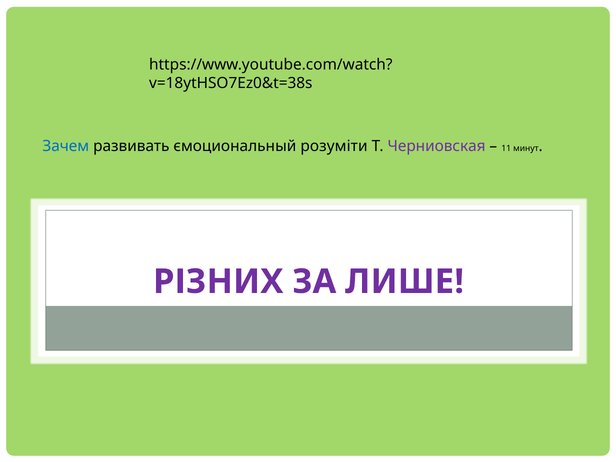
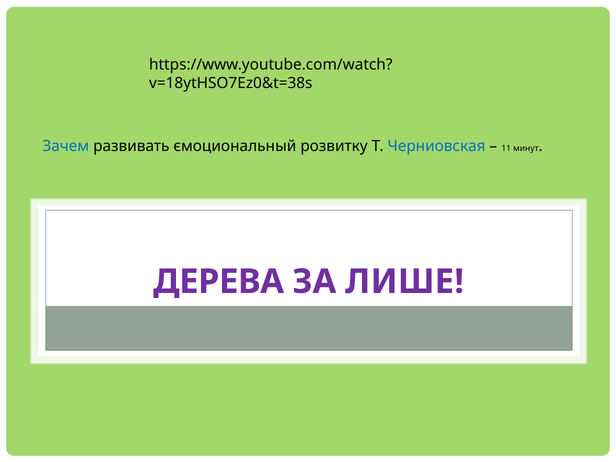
розуміти: розуміти -> розвитку (334, 146)
Черниовская colour: purple -> blue (437, 146)
РІЗНИХ: РІЗНИХ -> ДЕРЕВА (219, 282)
